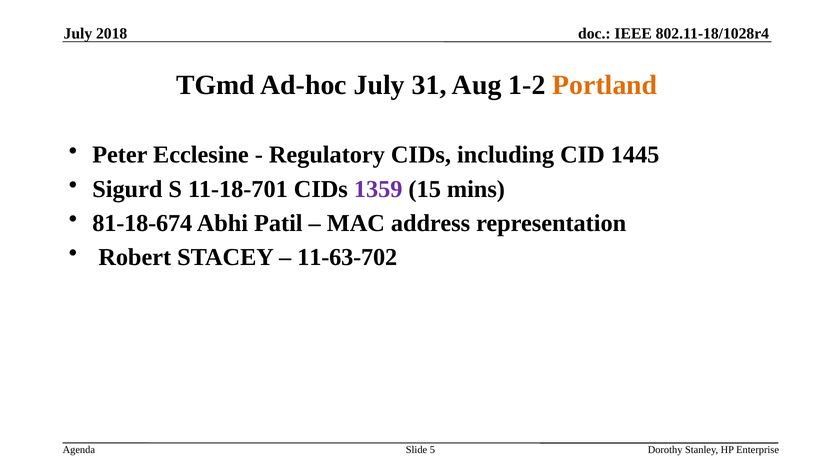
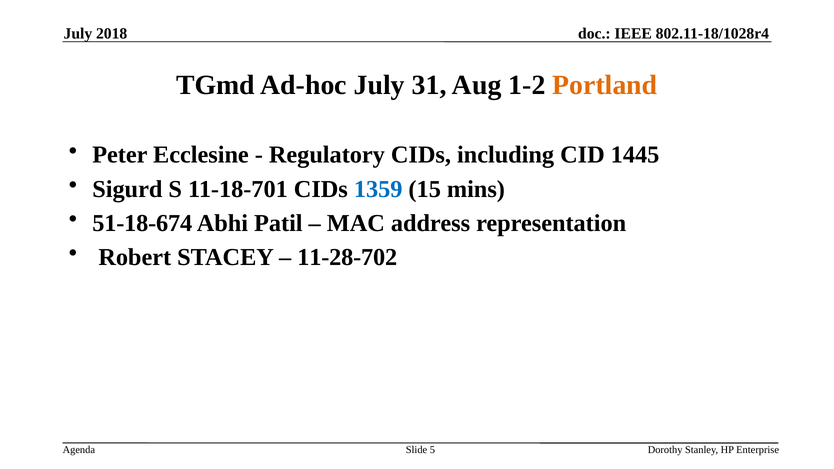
1359 colour: purple -> blue (378, 189)
81-18-674: 81-18-674 -> 51-18-674 (142, 223)
11-63-702: 11-63-702 -> 11-28-702 (347, 257)
